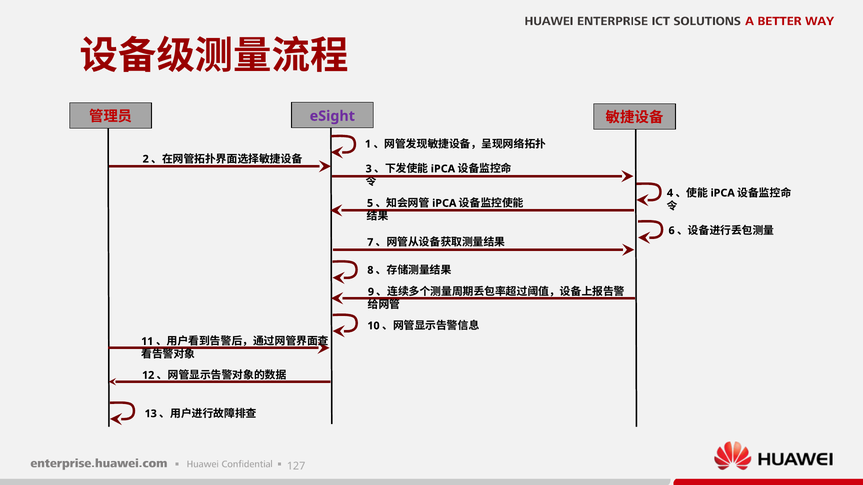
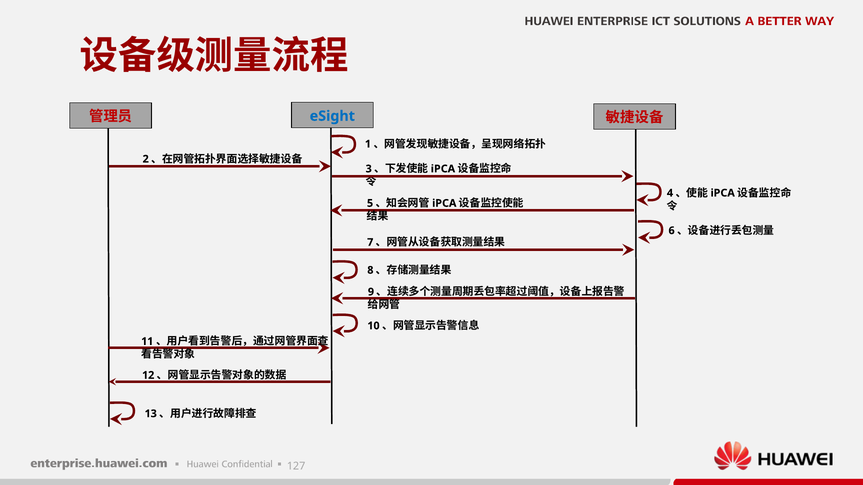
eSight colour: purple -> blue (332, 116)
